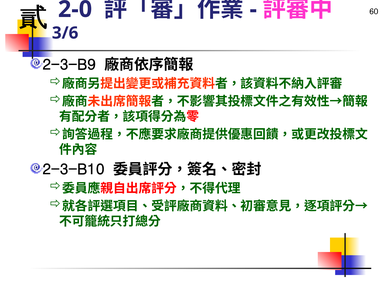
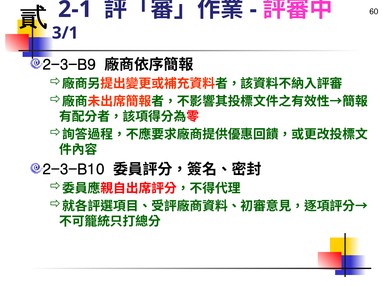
2-0: 2-0 -> 2-1 (75, 9)
3/6: 3/6 -> 3/1 (65, 33)
